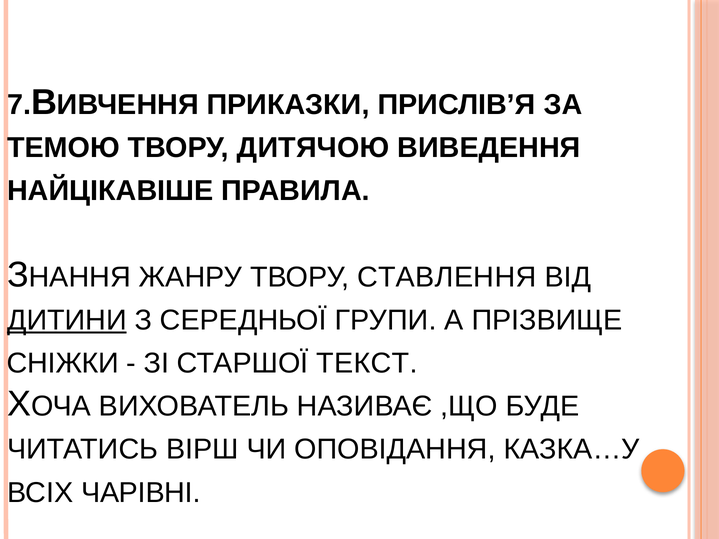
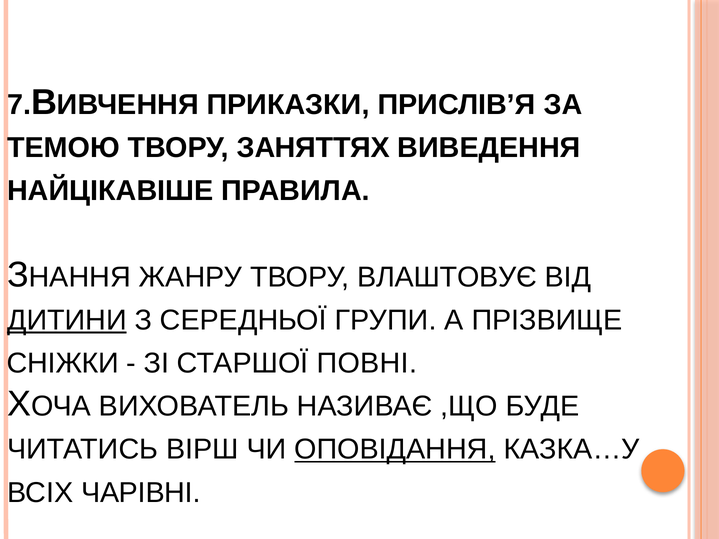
ДИТЯЧОЮ: ДИТЯЧОЮ -> ЗАНЯТТЯХ (313, 148)
СТАВЛЕННЯ: СТАВЛЕННЯ -> ВЛАШТОВУЄ (447, 277)
ТЕКСТ: ТЕКСТ -> ПОВНІ (367, 363)
ОПОВІДАННЯ underline: none -> present (395, 450)
